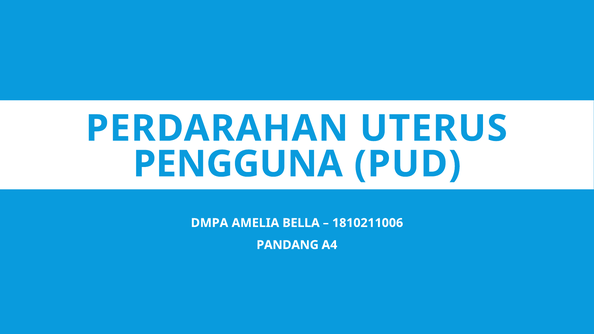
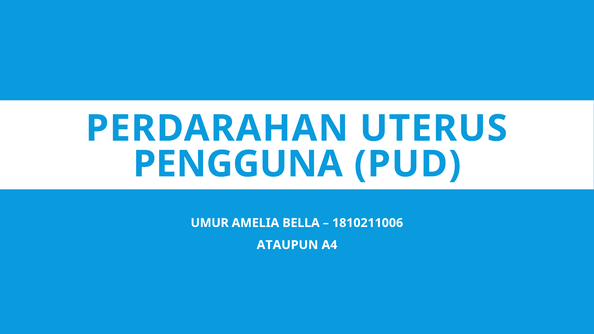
DMPA: DMPA -> UMUR (210, 223)
PANDANG: PANDANG -> ATAUPUN (287, 245)
